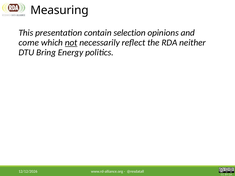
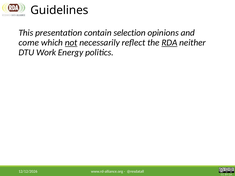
Measuring: Measuring -> Guidelines (59, 10)
RDA underline: none -> present (169, 43)
Bring: Bring -> Work (46, 53)
